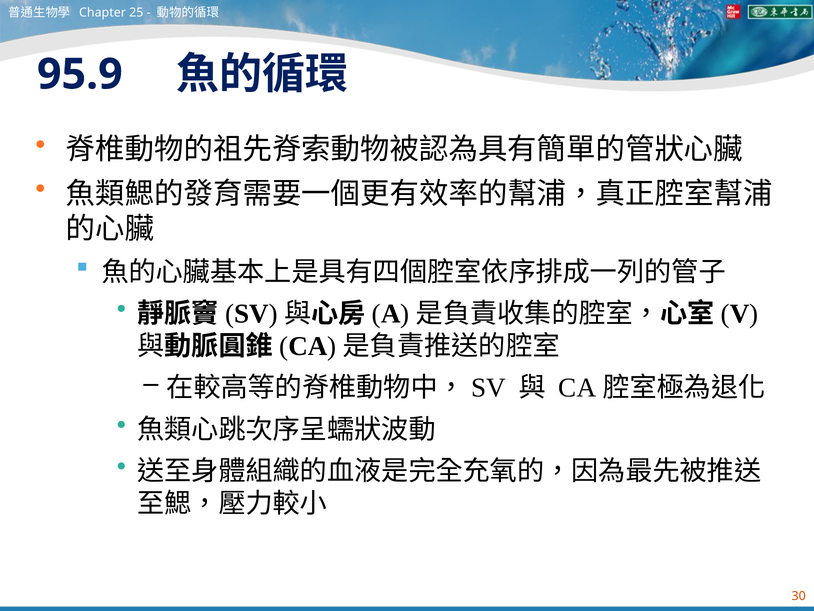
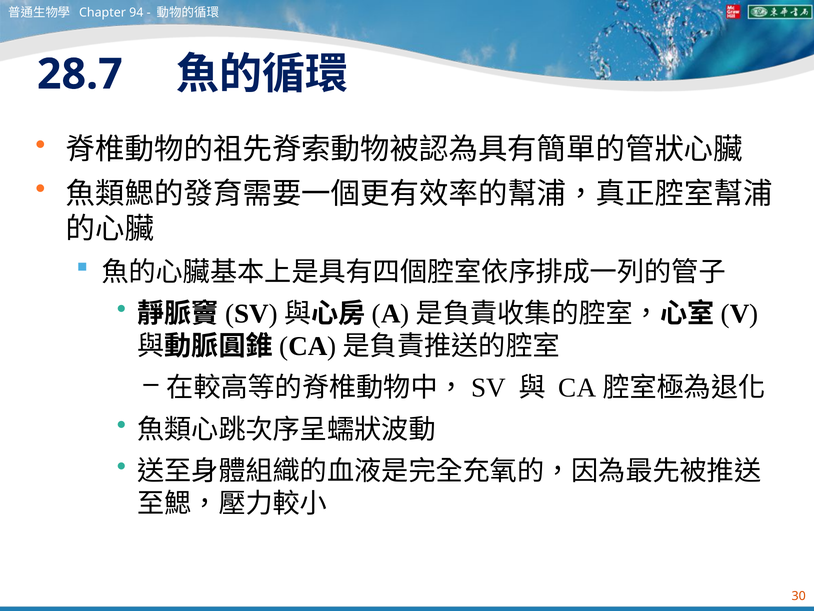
25: 25 -> 94 (136, 12)
95.9: 95.9 -> 28.7 (80, 74)
